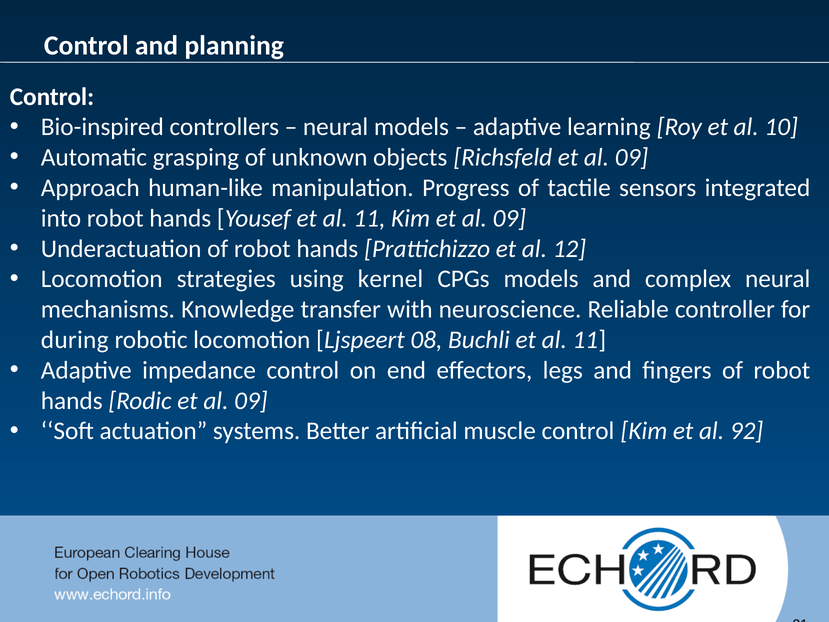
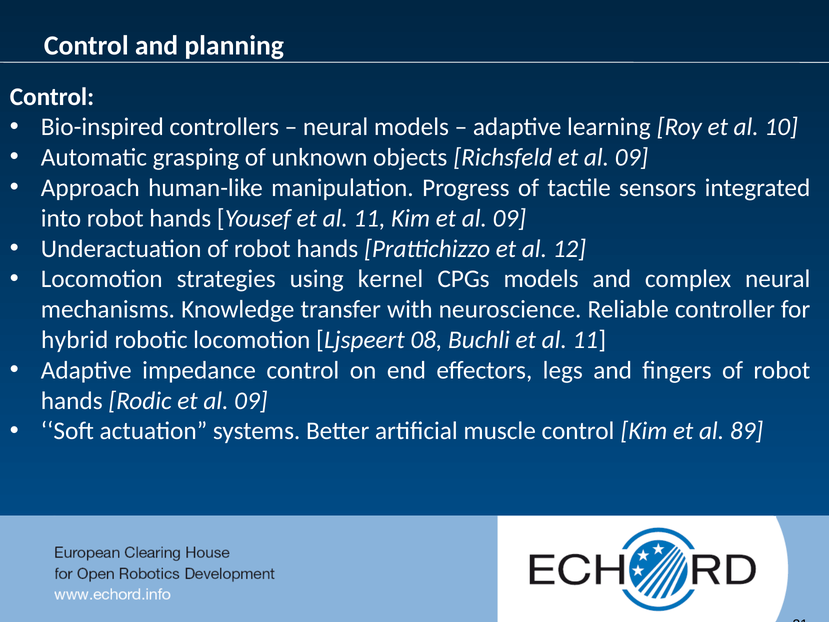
during: during -> hybrid (75, 340)
92: 92 -> 89 (747, 431)
